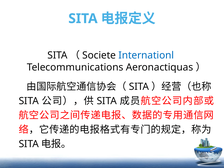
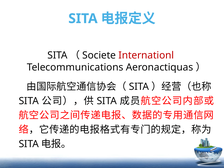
Internationl colour: blue -> red (146, 55)
